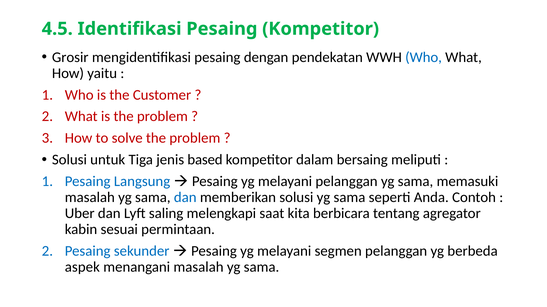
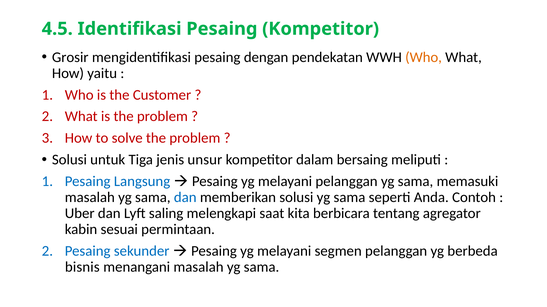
Who colour: blue -> orange (424, 57)
based: based -> unsur (205, 160)
aspek: aspek -> bisnis (82, 267)
